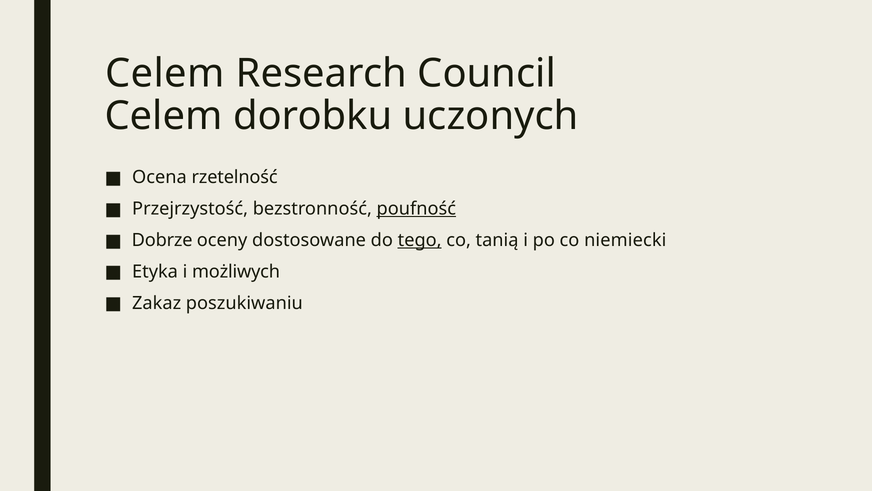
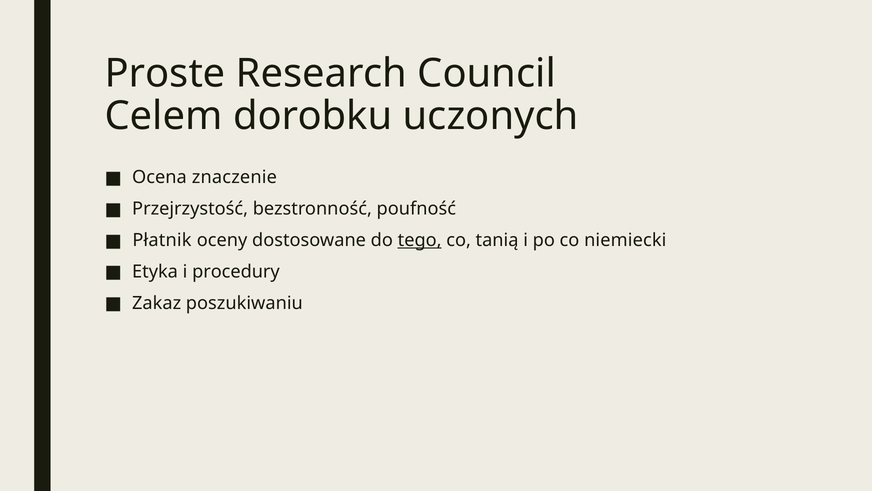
Celem: Celem -> Proste (165, 73)
rzetelność: rzetelność -> znaczenie (234, 177)
poufność underline: present -> none (416, 209)
Dobrze: Dobrze -> Płatnik (162, 240)
możliwych: możliwych -> procedury (236, 271)
